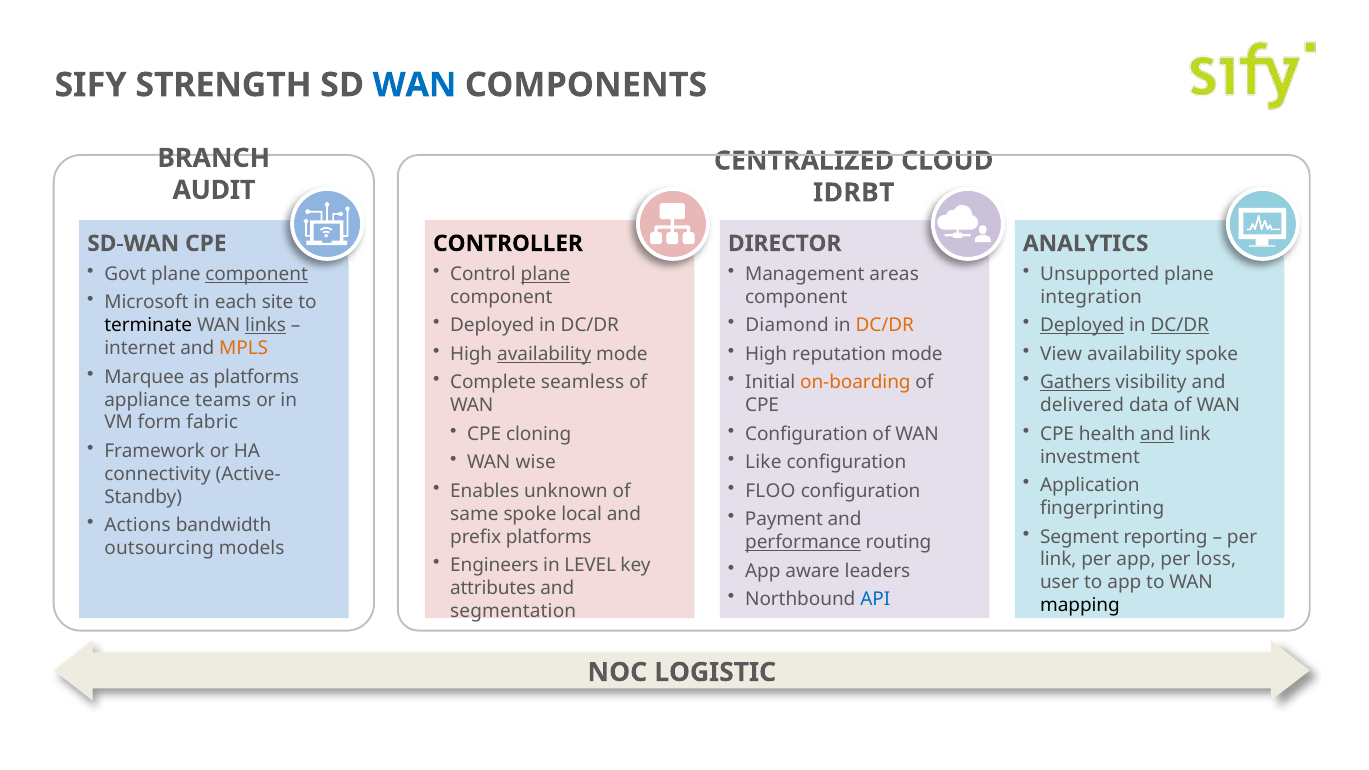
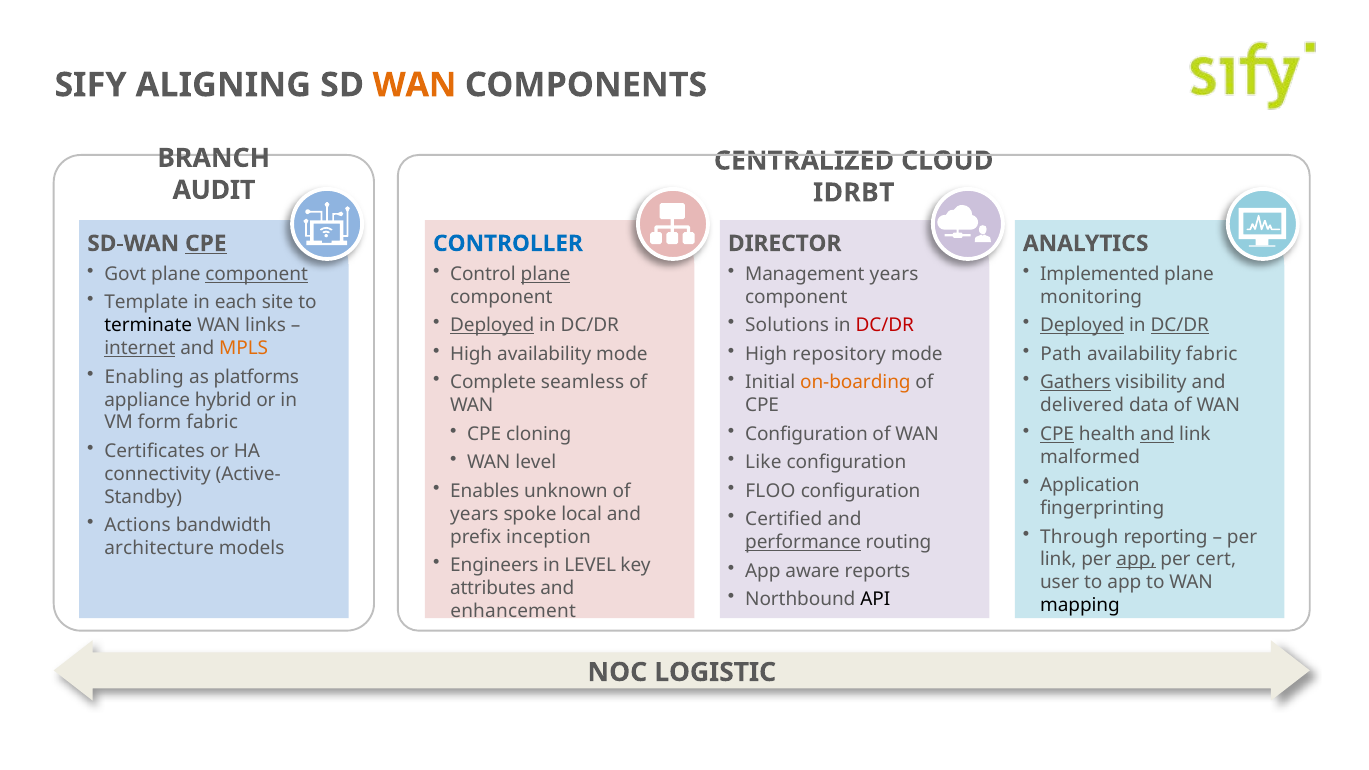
STRENGTH: STRENGTH -> ALIGNING (223, 85)
WAN colour: blue -> orange (415, 85)
CPE underline: none -> present (206, 244)
CONTROLLER colour: black -> blue (508, 244)
Management areas: areas -> years (894, 274)
Unsupported: Unsupported -> Implemented (1100, 274)
integration: integration -> monitoring (1091, 297)
Microsoft: Microsoft -> Template (146, 303)
Deployed underline: none -> present (492, 326)
Diamond: Diamond -> Solutions (787, 326)
DC/DR colour: orange -> red (885, 326)
links underline: present -> none (266, 326)
internet underline: none -> present (140, 348)
availability underline: present -> none (544, 354)
reputation: reputation -> repository (839, 354)
View: View -> Path (1061, 354)
availability spoke: spoke -> fabric (1212, 354)
Marquee: Marquee -> Enabling (144, 377)
teams: teams -> hybrid (223, 400)
CPE underline: none -> present (1057, 434)
Framework: Framework -> Certificates (155, 451)
investment: investment -> malformed (1090, 457)
WAN wise: wise -> level (536, 463)
same: same -> years (474, 514)
Payment: Payment -> Certified (784, 520)
Segment: Segment -> Through (1079, 537)
prefix platforms: platforms -> inception (549, 537)
outsourcing: outsourcing -> architecture (159, 548)
app underline: none -> present (1136, 560)
loss: loss -> cert (1216, 560)
leaders: leaders -> reports (877, 571)
API colour: blue -> black (875, 600)
segmentation: segmentation -> enhancement (513, 611)
